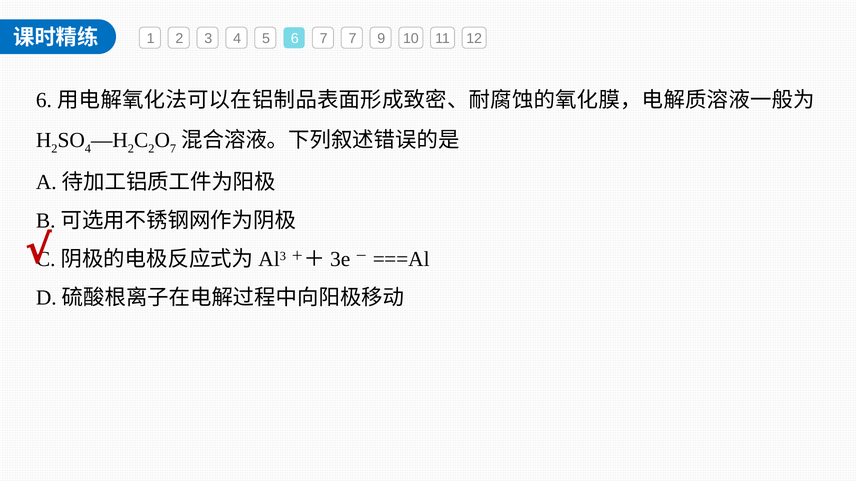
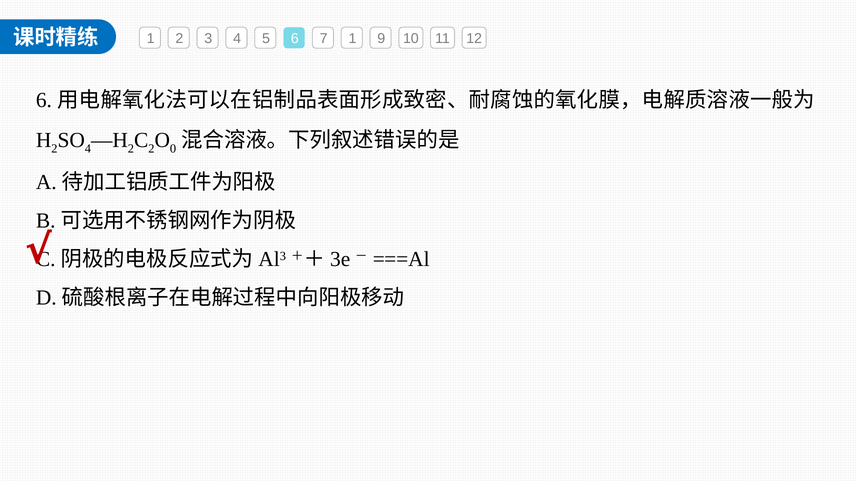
7 7: 7 -> 1 (352, 39)
7: 7 -> 0 (173, 149)
